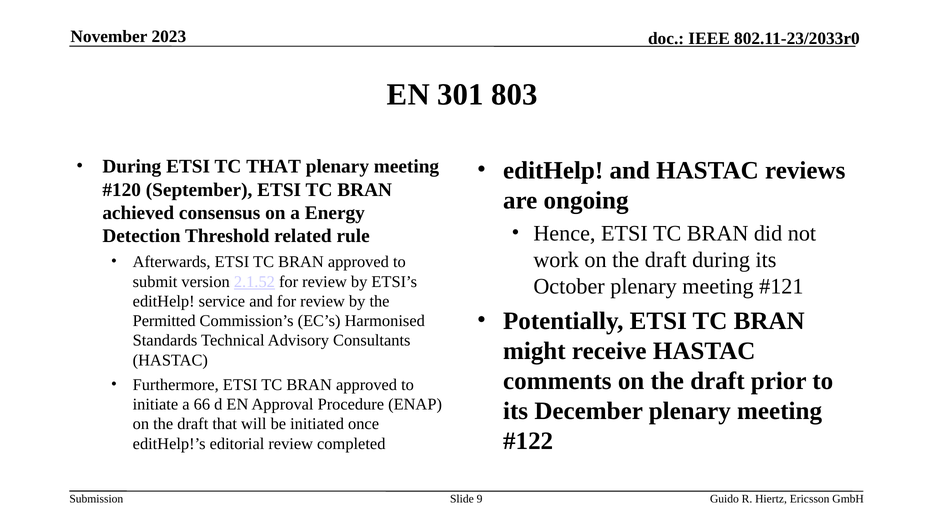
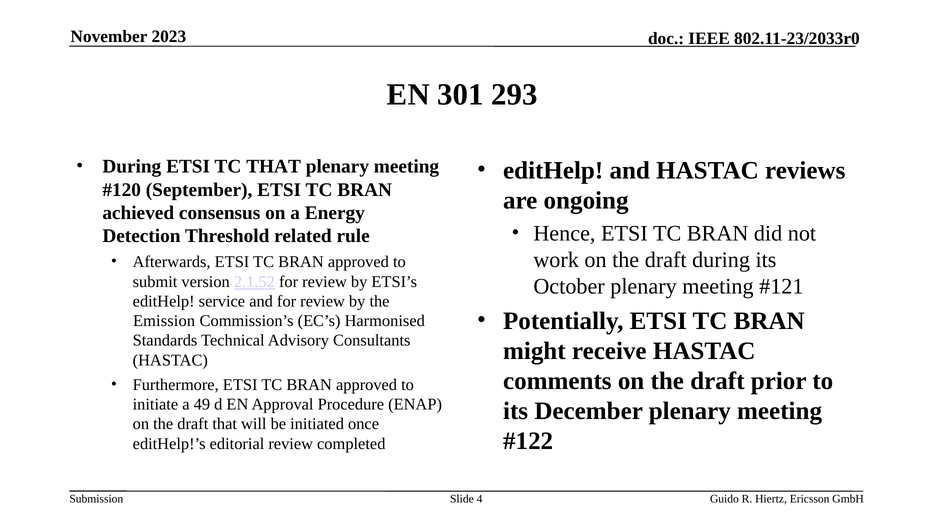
803: 803 -> 293 (515, 95)
Permitted: Permitted -> Emission (164, 321)
66: 66 -> 49 (202, 405)
9: 9 -> 4 (480, 499)
